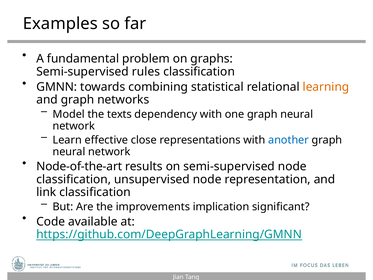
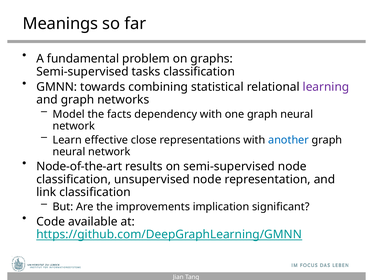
Examples: Examples -> Meanings (60, 24)
rules: rules -> tasks (146, 72)
learning colour: orange -> purple (326, 87)
texts: texts -> facts (119, 114)
